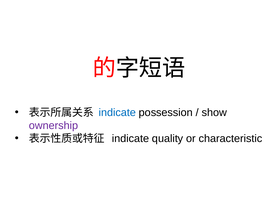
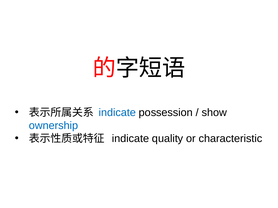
ownership colour: purple -> blue (53, 126)
